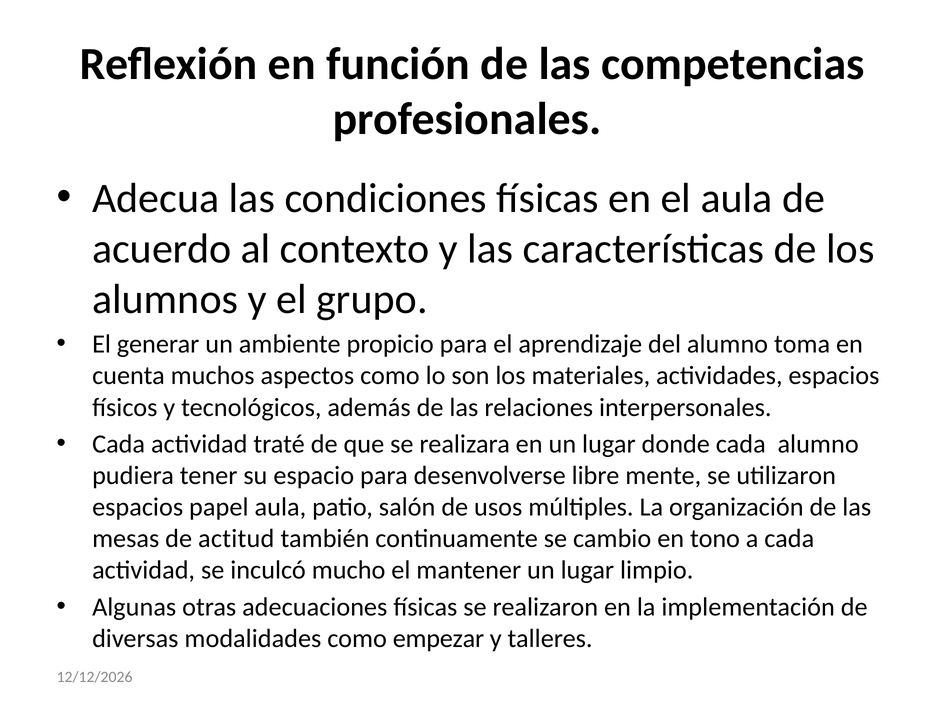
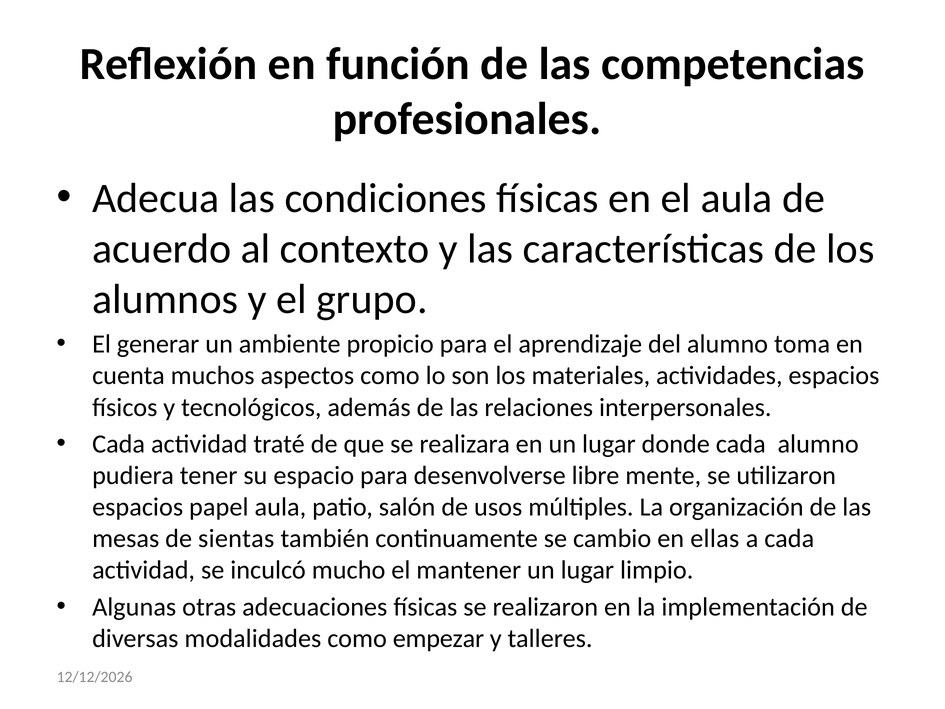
actitud: actitud -> sientas (236, 539)
tono: tono -> ellas (715, 539)
